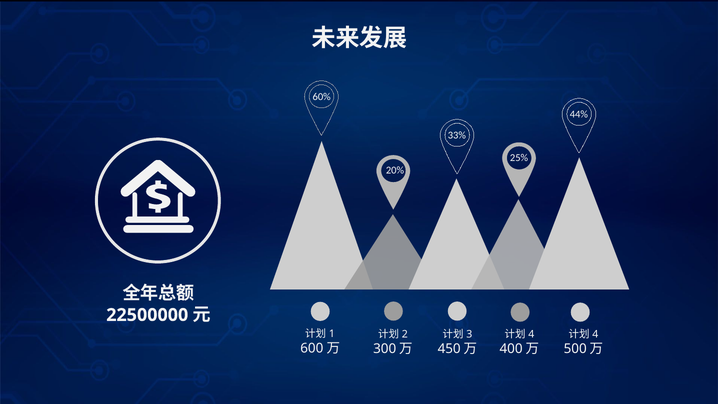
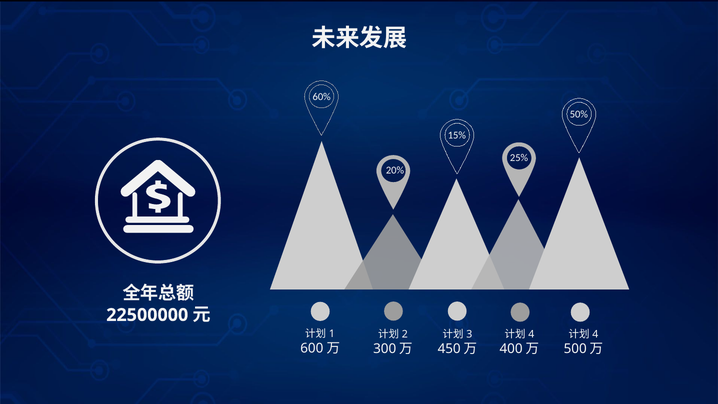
44%: 44% -> 50% (579, 114)
33%: 33% -> 15% (457, 135)
